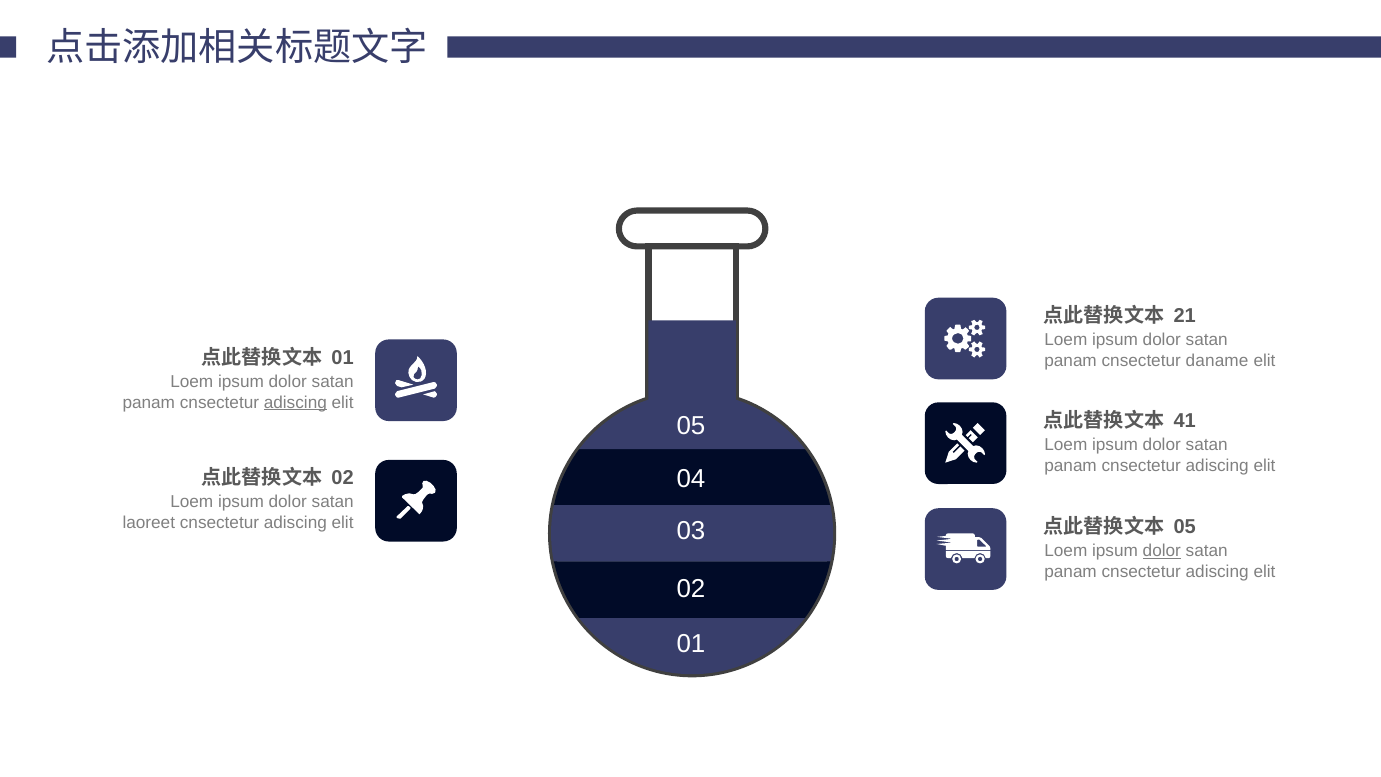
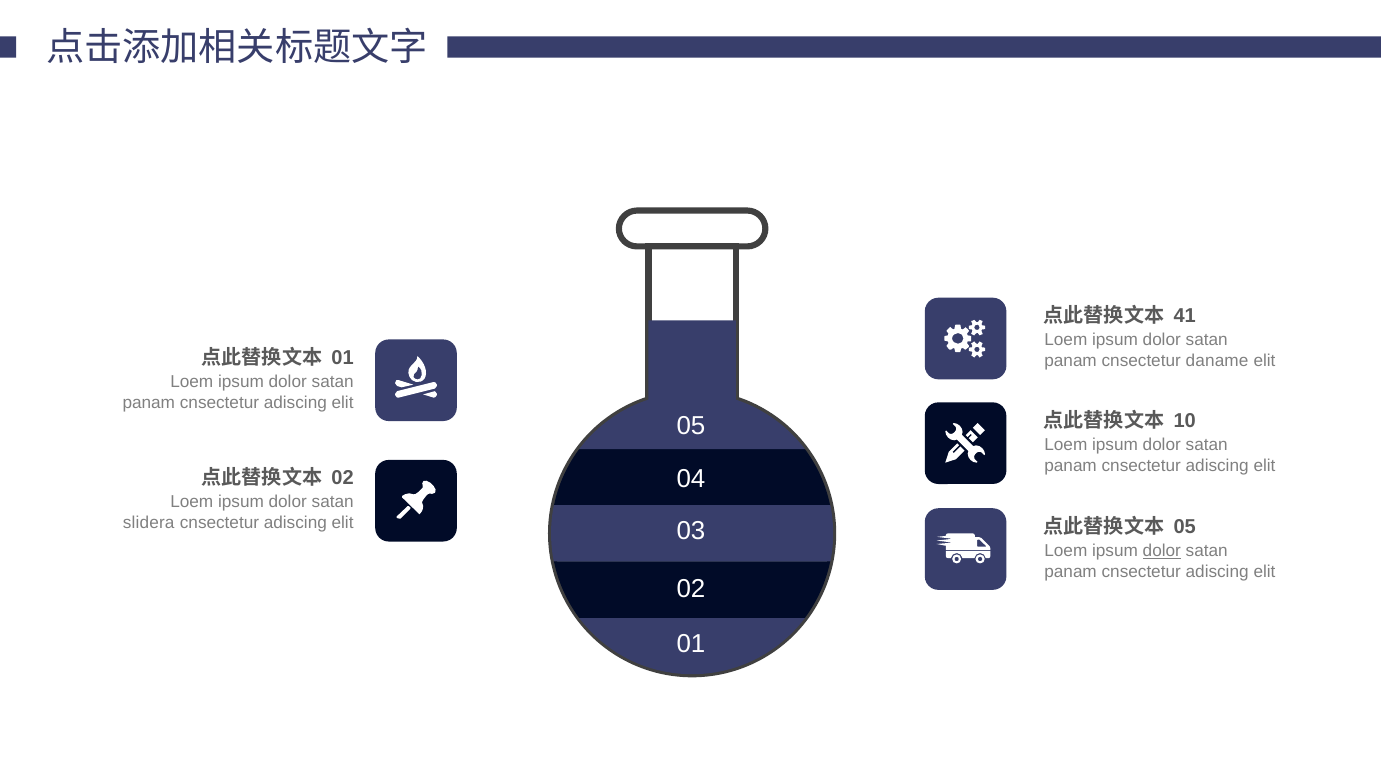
21: 21 -> 41 (1185, 316)
adiscing underline: present -> none (295, 402)
41: 41 -> 10 (1185, 421)
laoreet: laoreet -> slidera (149, 522)
